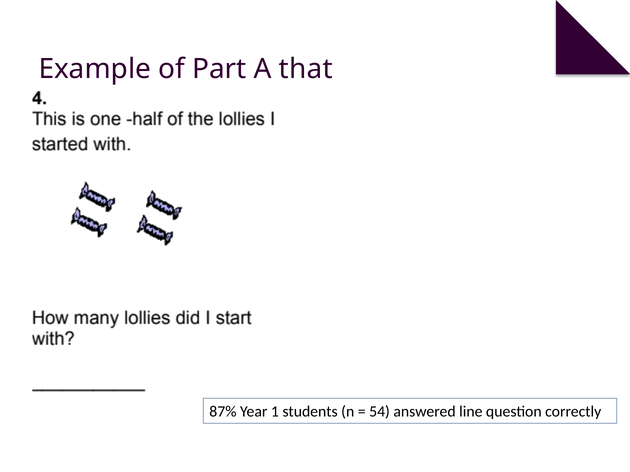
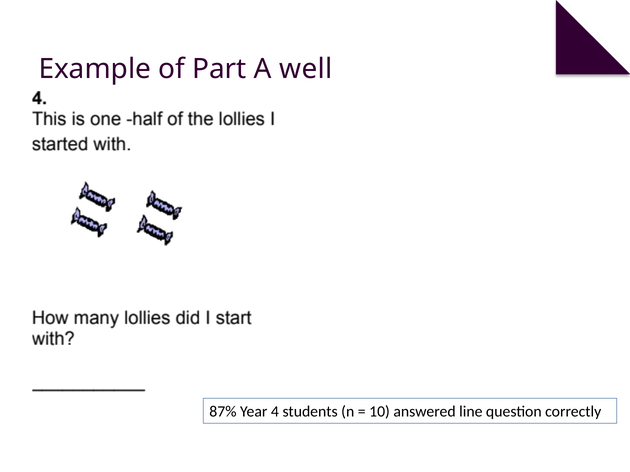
that: that -> well (306, 69)
1: 1 -> 4 (275, 412)
54: 54 -> 10 (380, 412)
